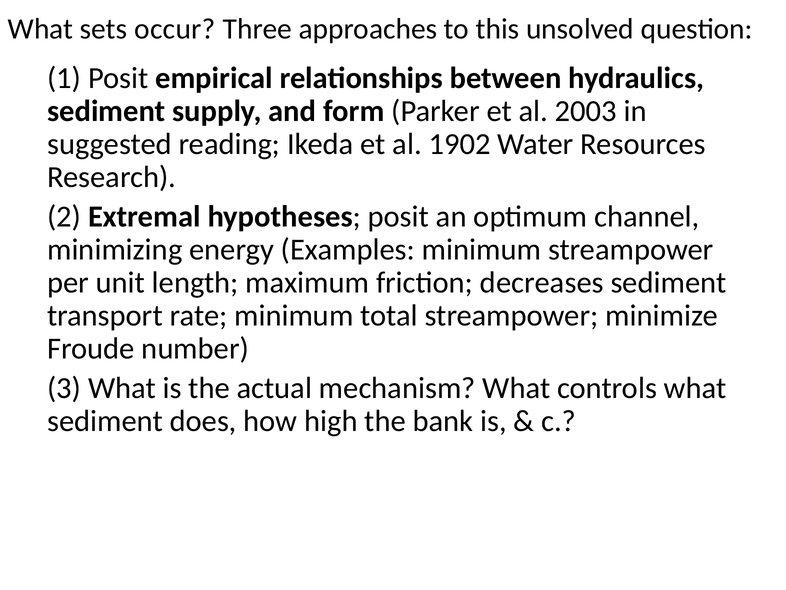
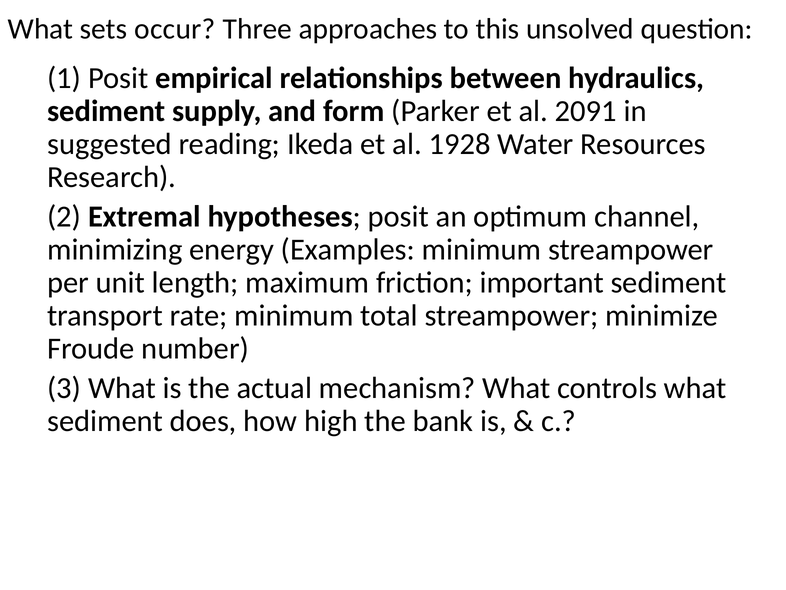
2003: 2003 -> 2091 (586, 111)
1902: 1902 -> 1928 (460, 144)
decreases: decreases -> important (542, 282)
